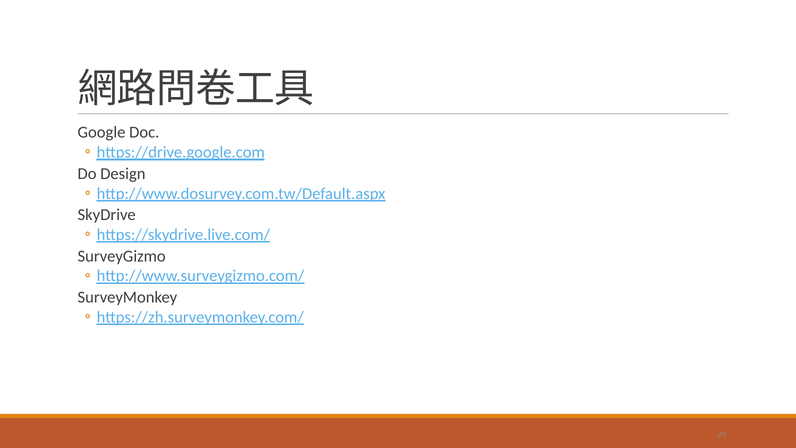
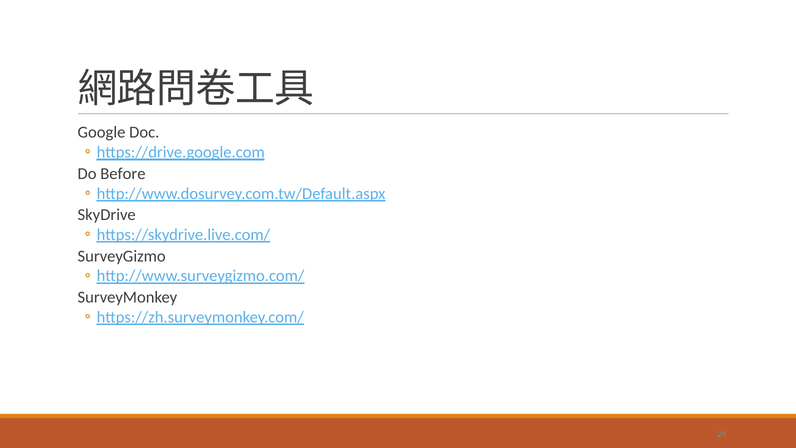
Design: Design -> Before (123, 174)
